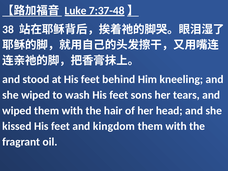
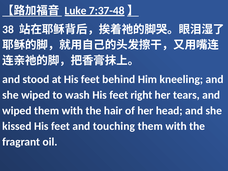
sons: sons -> right (141, 95)
kingdom: kingdom -> touching (114, 126)
